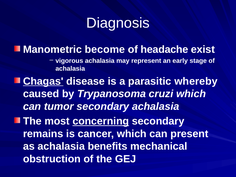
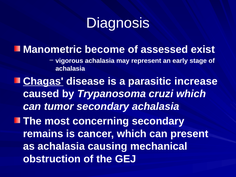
headache: headache -> assessed (164, 50)
whereby: whereby -> increase (196, 81)
concerning underline: present -> none (101, 121)
benefits: benefits -> causing (108, 146)
